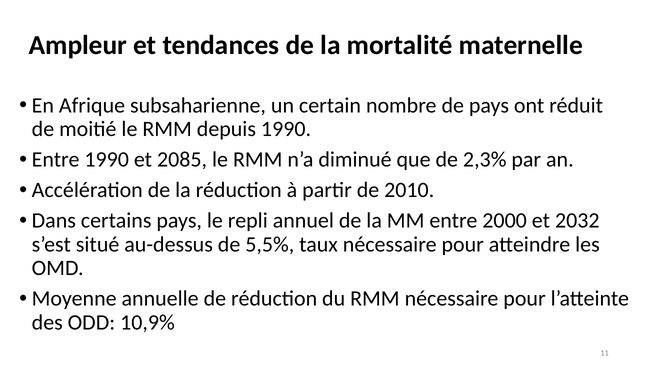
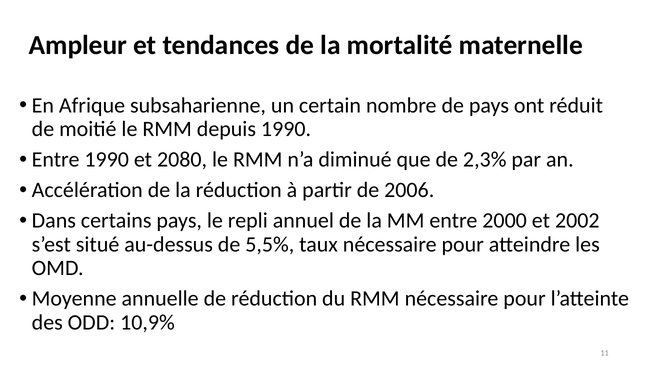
2085: 2085 -> 2080 (182, 160)
2010: 2010 -> 2006 (409, 191)
2032: 2032 -> 2002 (577, 221)
